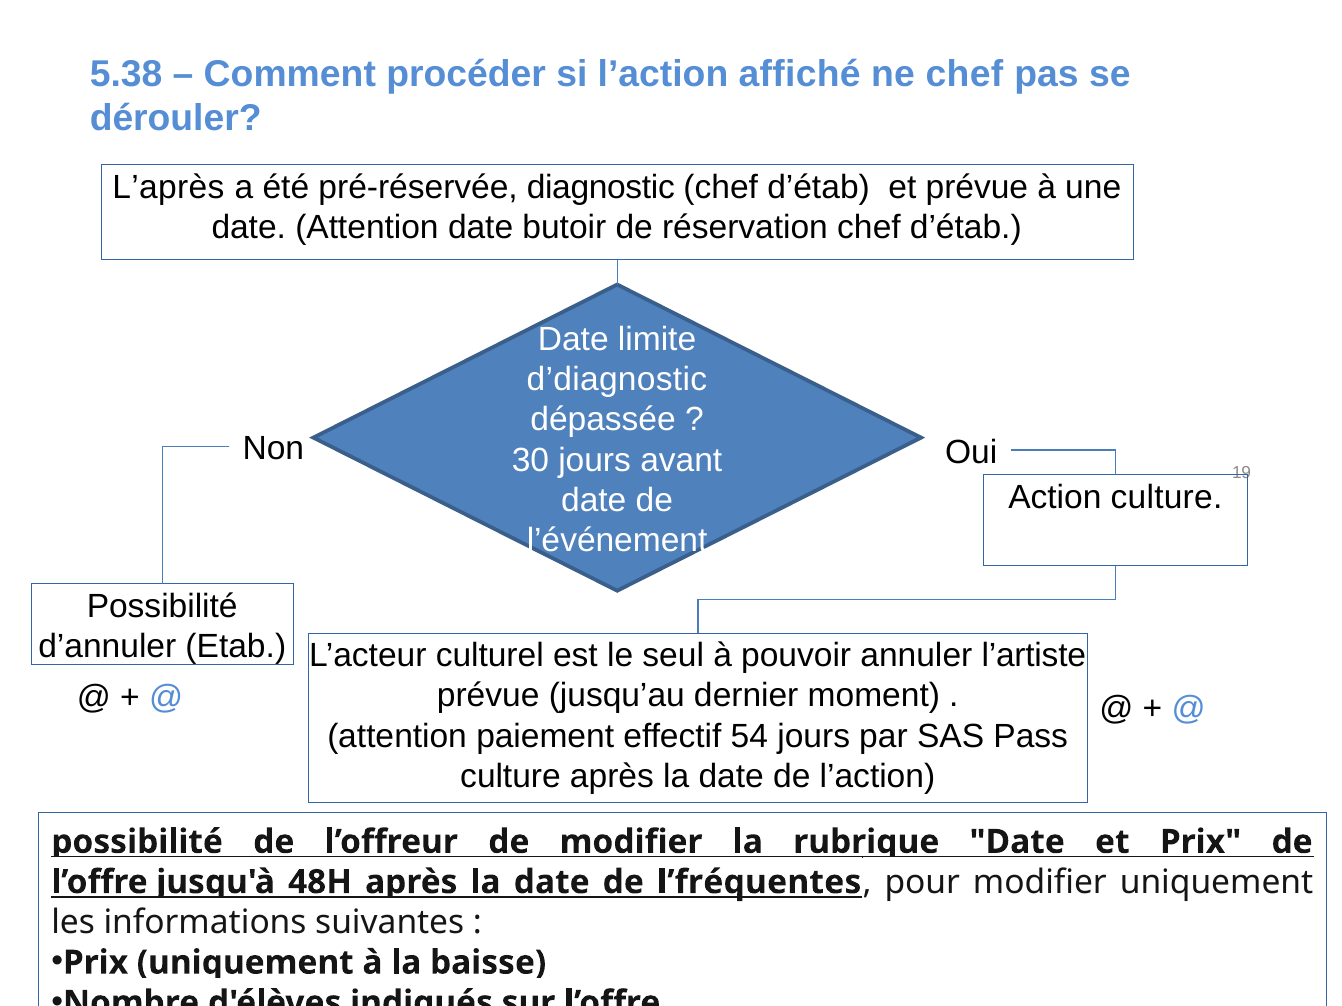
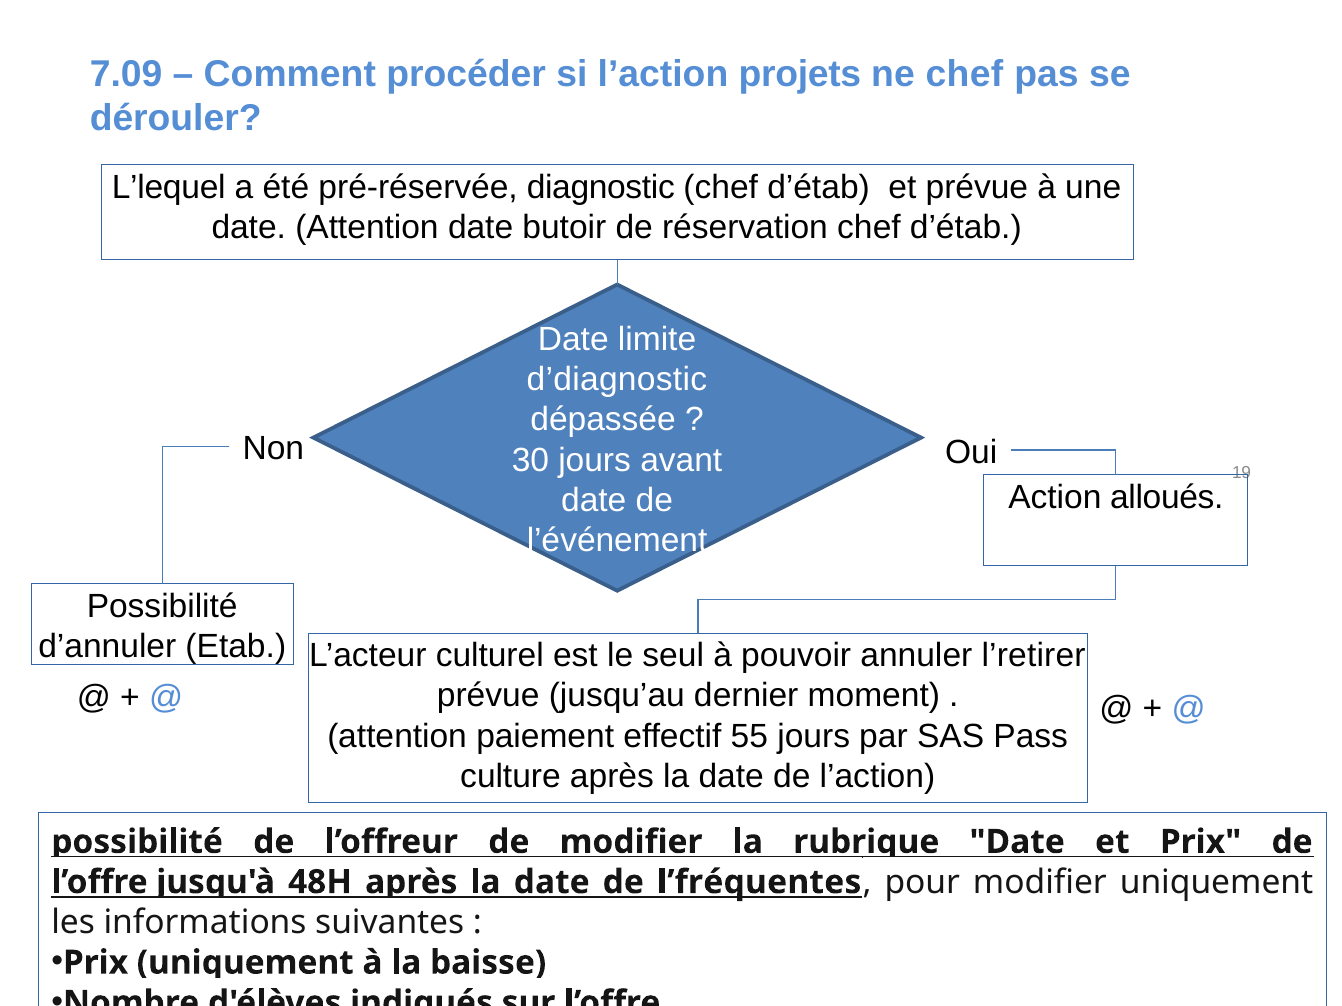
5.38: 5.38 -> 7.09 (126, 74)
affiché: affiché -> projets (800, 74)
L’après: L’après -> L’lequel (169, 187)
Action culture: culture -> alloués (1167, 497)
l’artiste: l’artiste -> l’retirer (1034, 656)
54: 54 -> 55 (749, 736)
